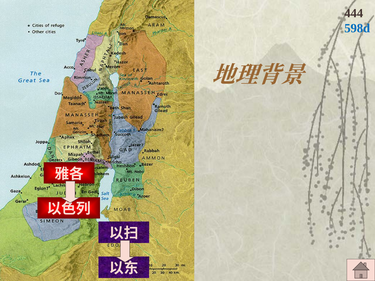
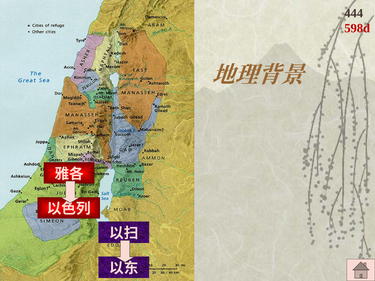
598d colour: blue -> red (357, 28)
